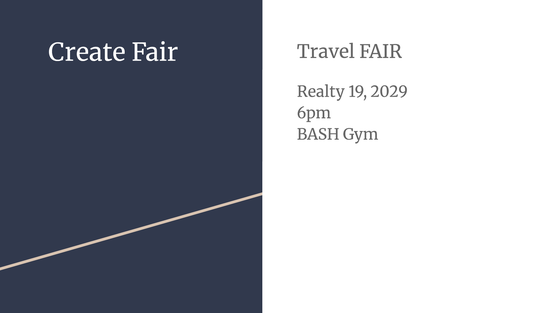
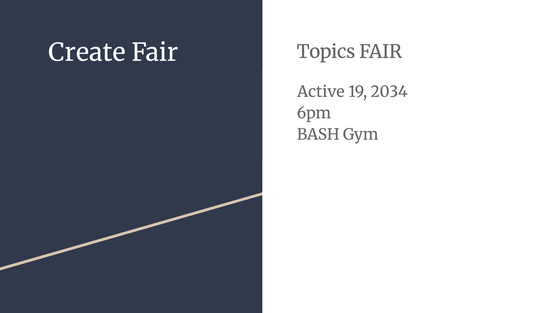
Travel: Travel -> Topics (326, 52)
Realty: Realty -> Active (321, 92)
2029: 2029 -> 2034 (389, 92)
